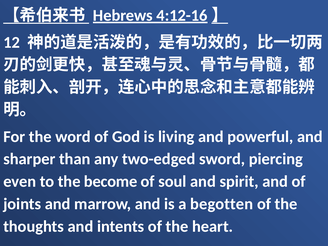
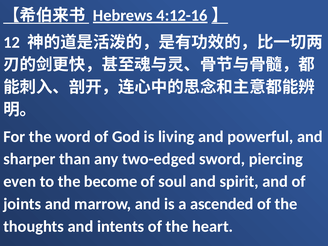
begotten: begotten -> ascended (222, 204)
